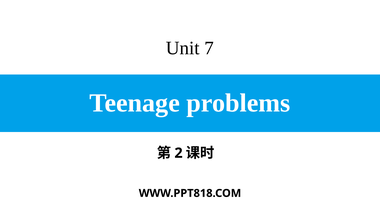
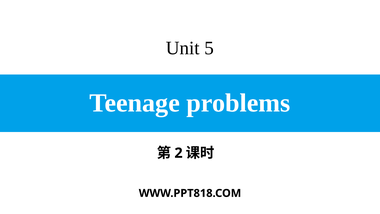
7: 7 -> 5 (209, 48)
